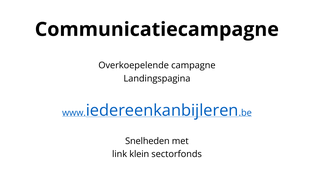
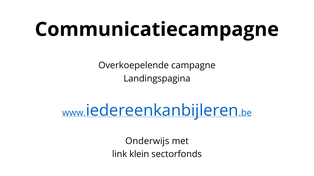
Snelheden: Snelheden -> Onderwijs (147, 142)
